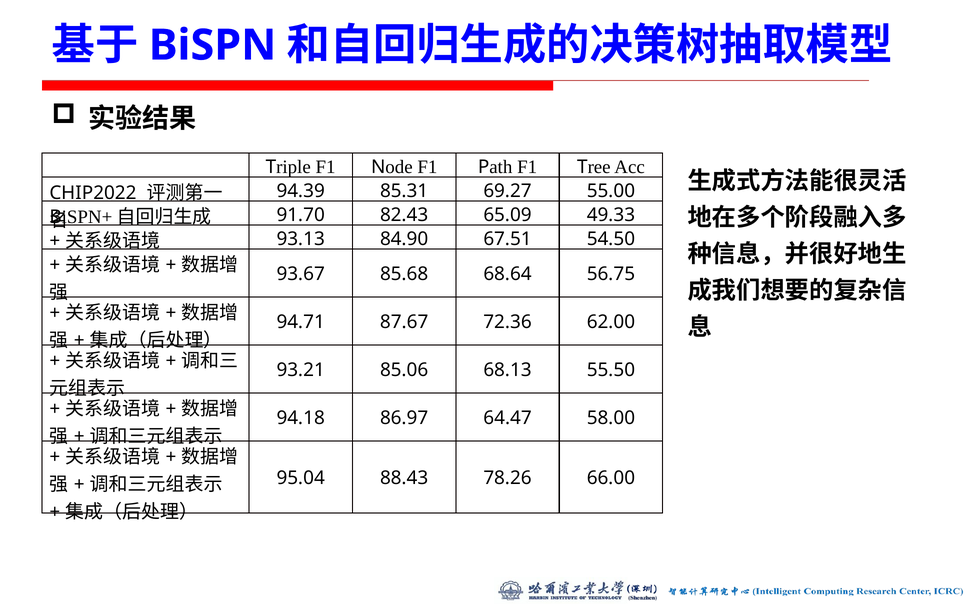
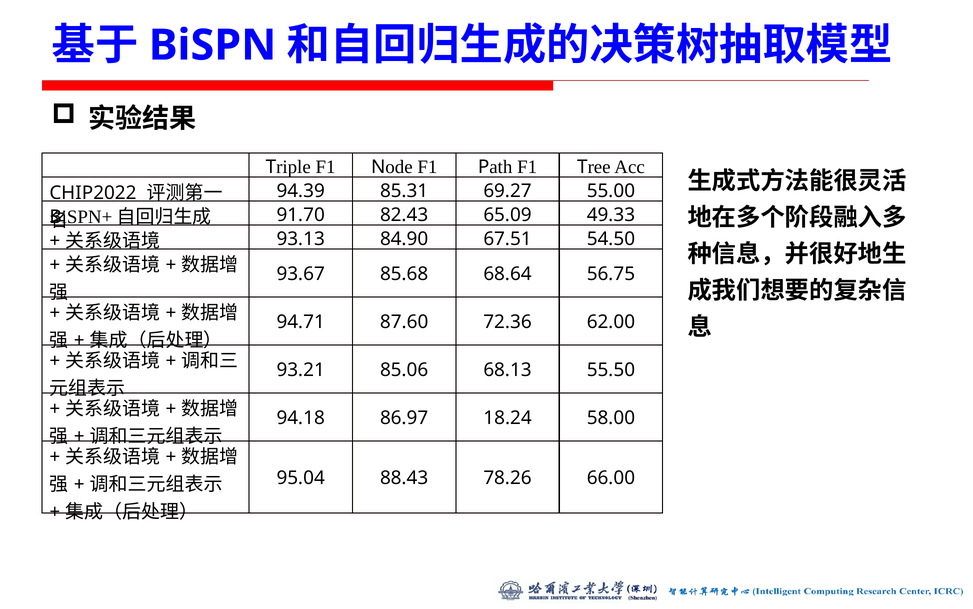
87.67: 87.67 -> 87.60 (404, 322)
64.47: 64.47 -> 18.24 (508, 418)
